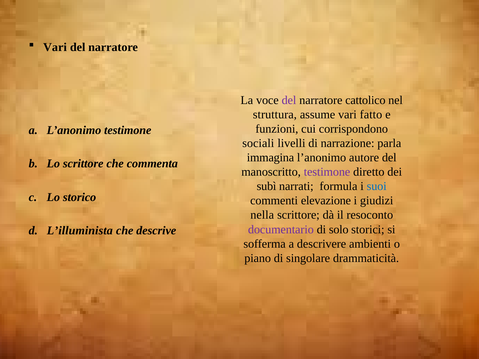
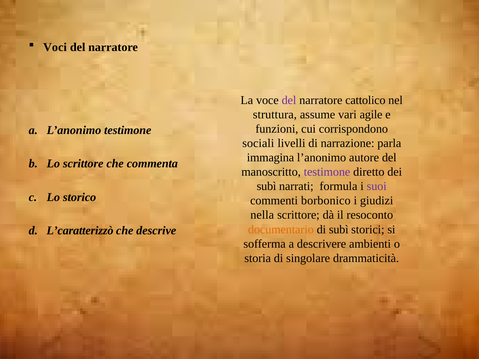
Vari: Vari -> Voci (55, 47)
fatto: fatto -> agile (371, 115)
suoi colour: blue -> purple (377, 186)
elevazione: elevazione -> borbonico (326, 201)
documentario colour: purple -> orange (281, 230)
di solo: solo -> subì (339, 230)
L’illuminista: L’illuminista -> L’caratterizzò (80, 231)
piano: piano -> storia (258, 258)
